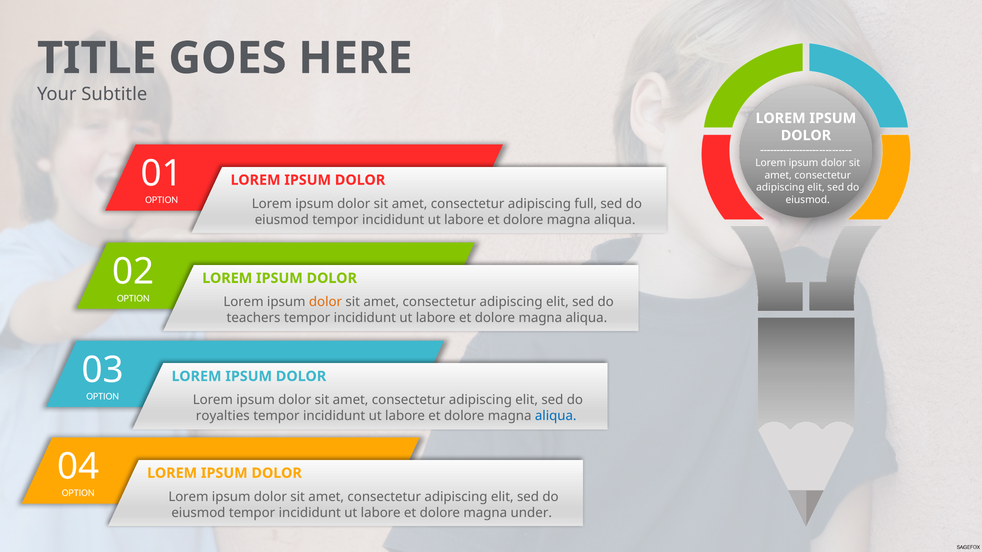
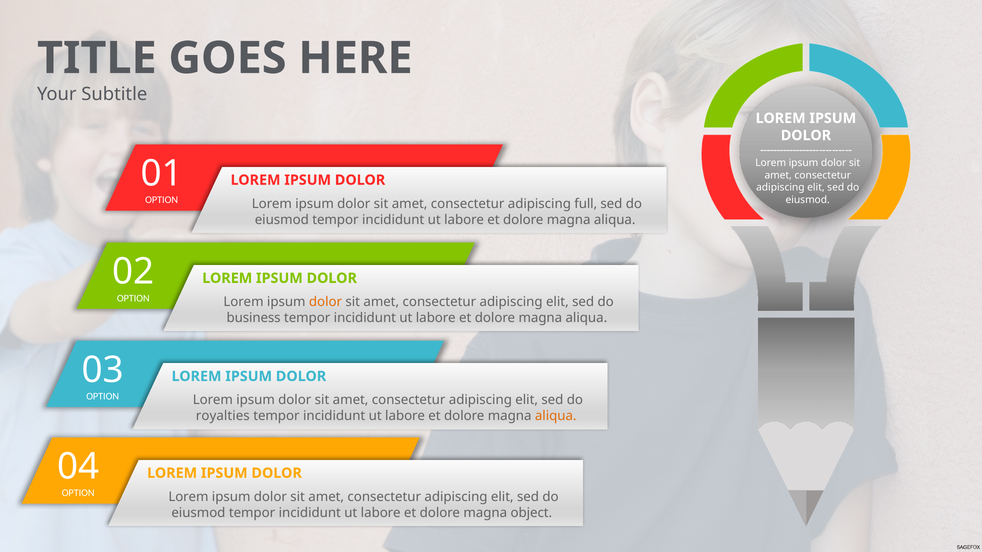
teachers: teachers -> business (254, 318)
aliqua colour: blue -> orange (556, 416)
under: under -> object (531, 513)
